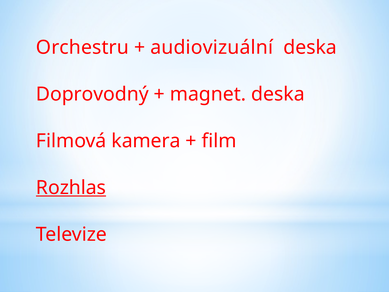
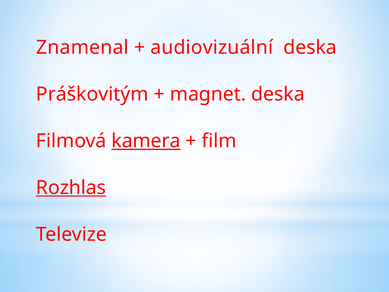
Orchestru: Orchestru -> Znamenal (82, 47)
Doprovodný: Doprovodný -> Práškovitým (92, 94)
kamera underline: none -> present (146, 141)
